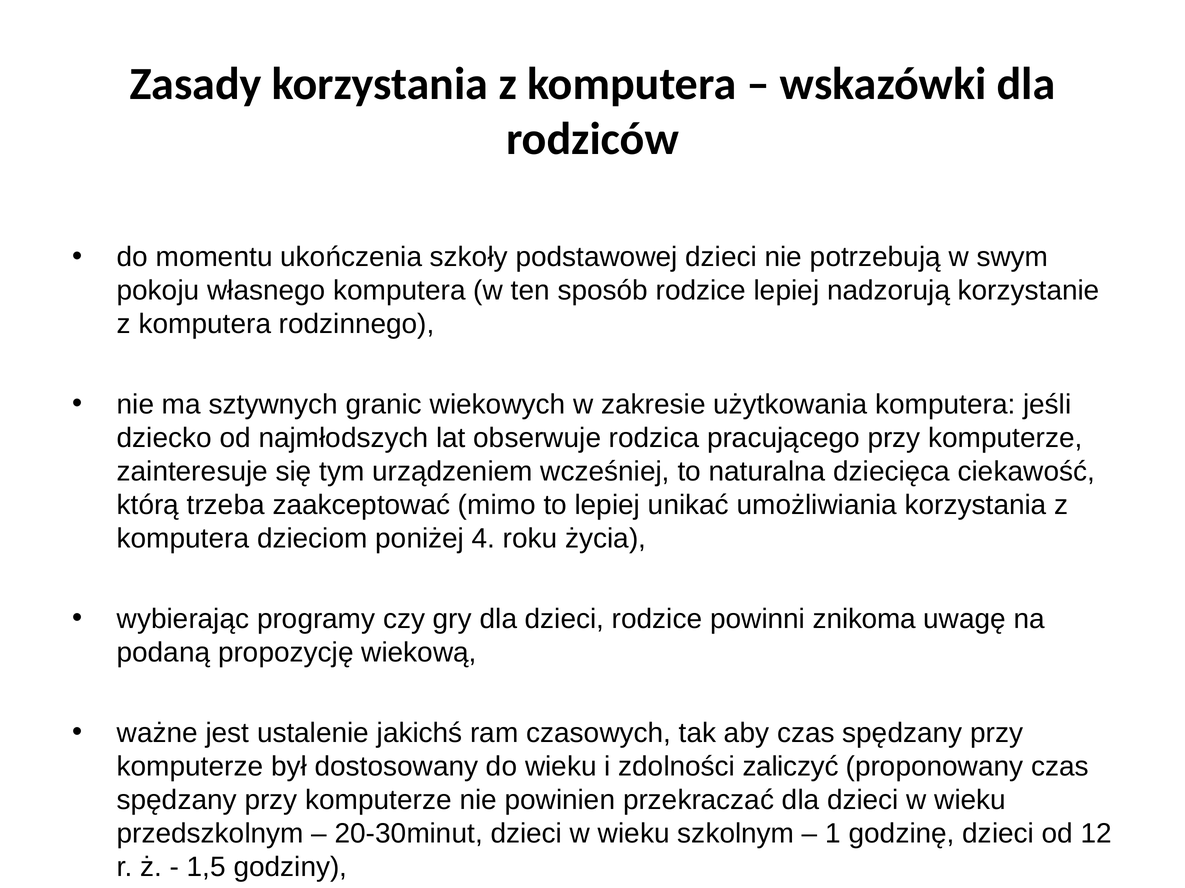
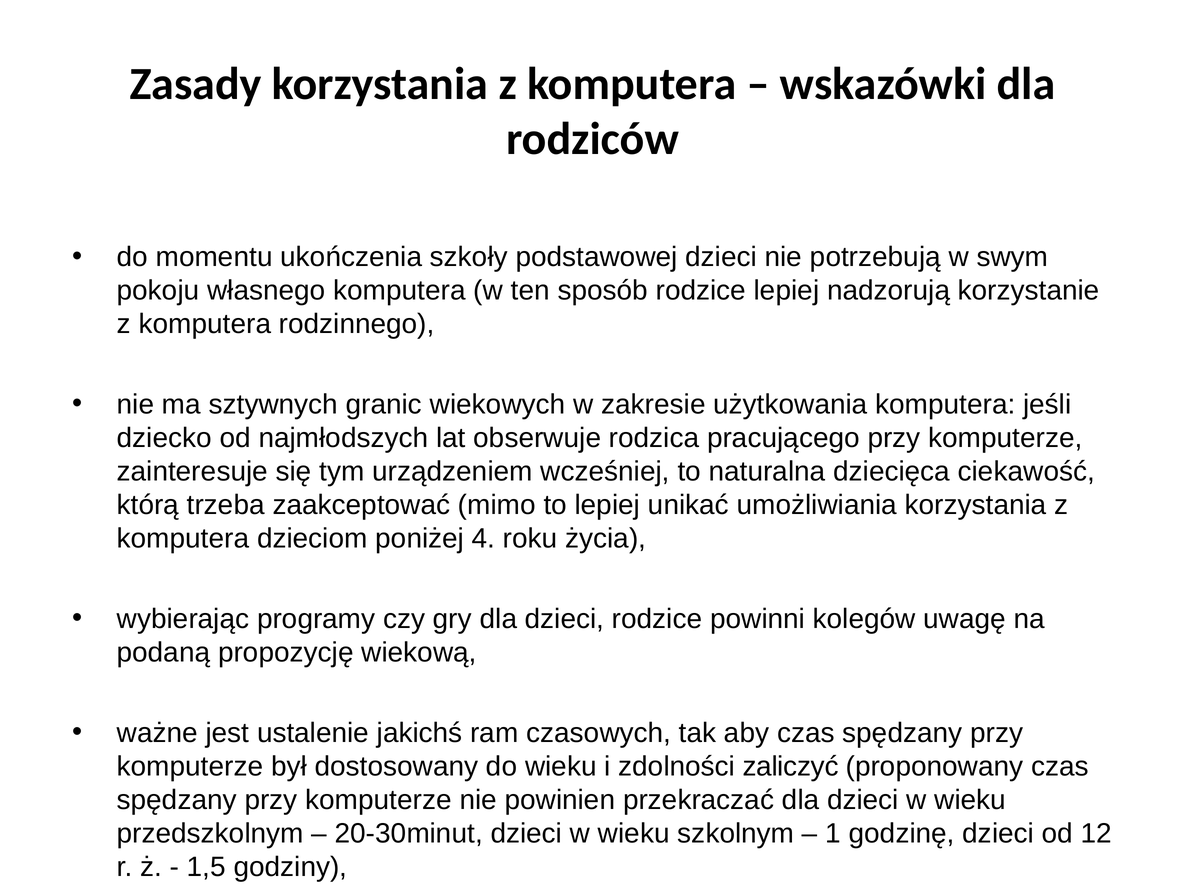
znikoma: znikoma -> kolegów (864, 619)
